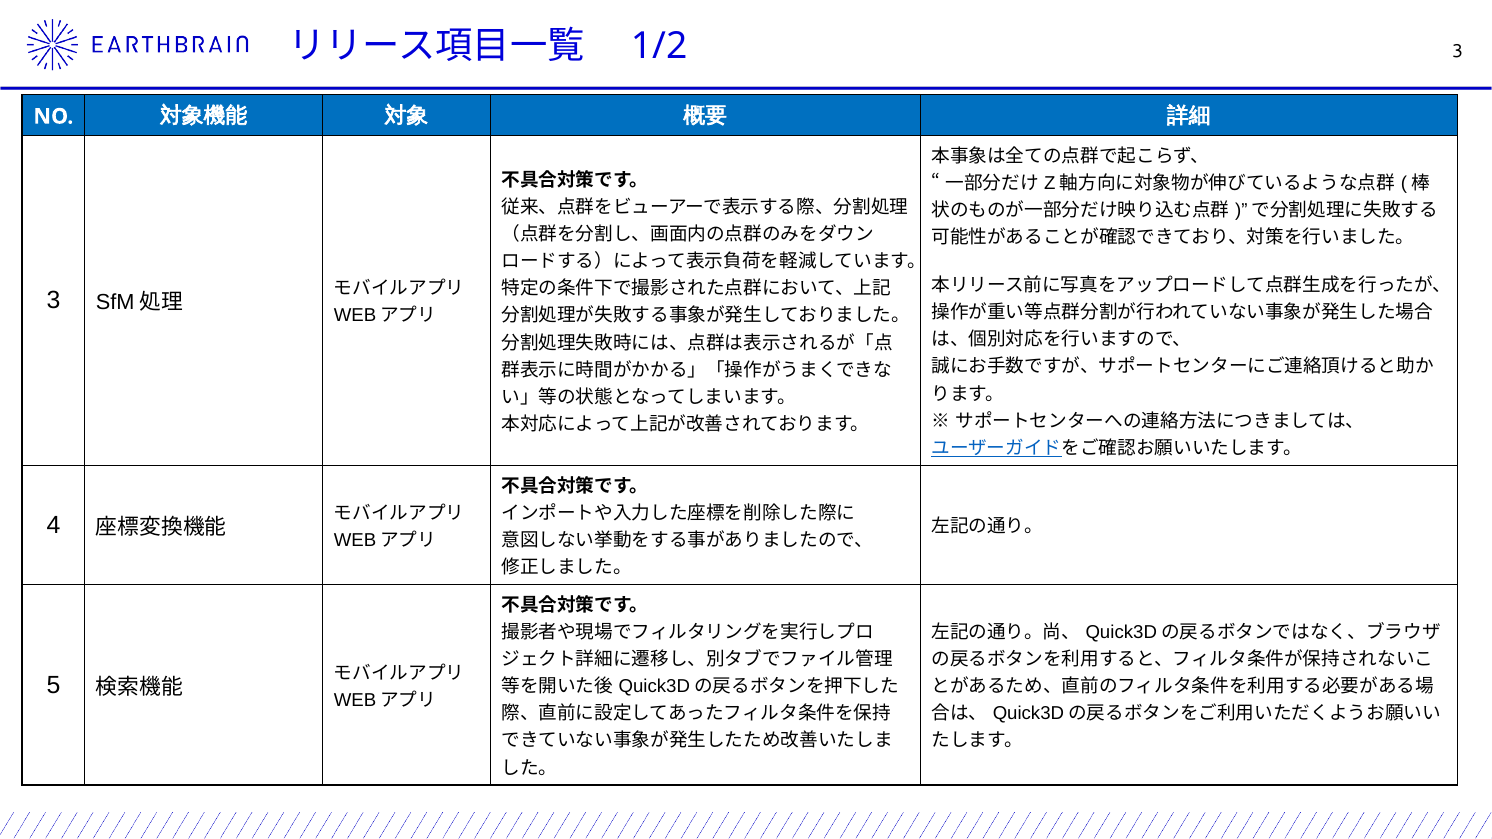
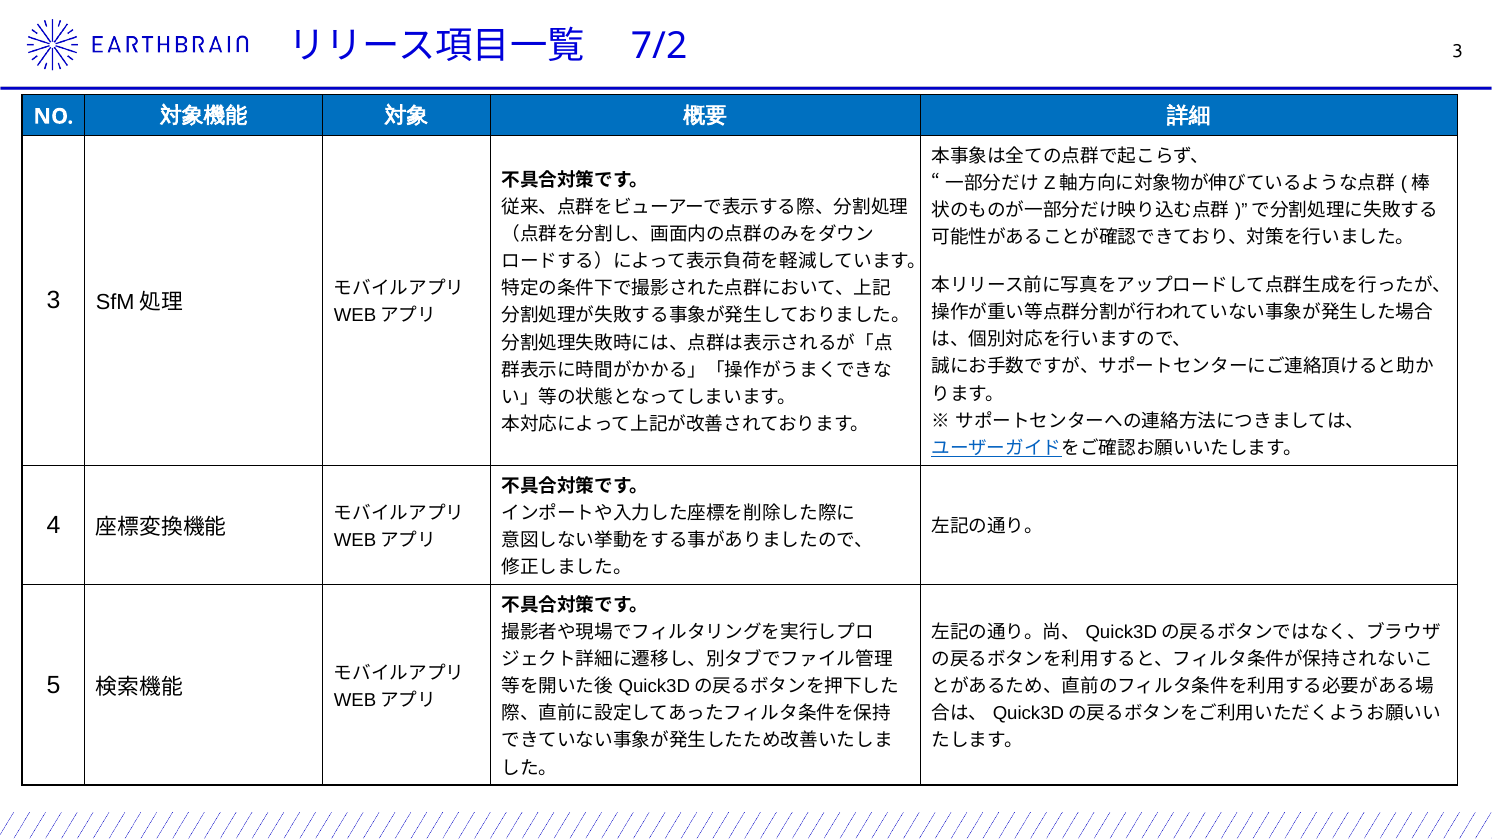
1/2: 1/2 -> 7/2 (659, 46)
